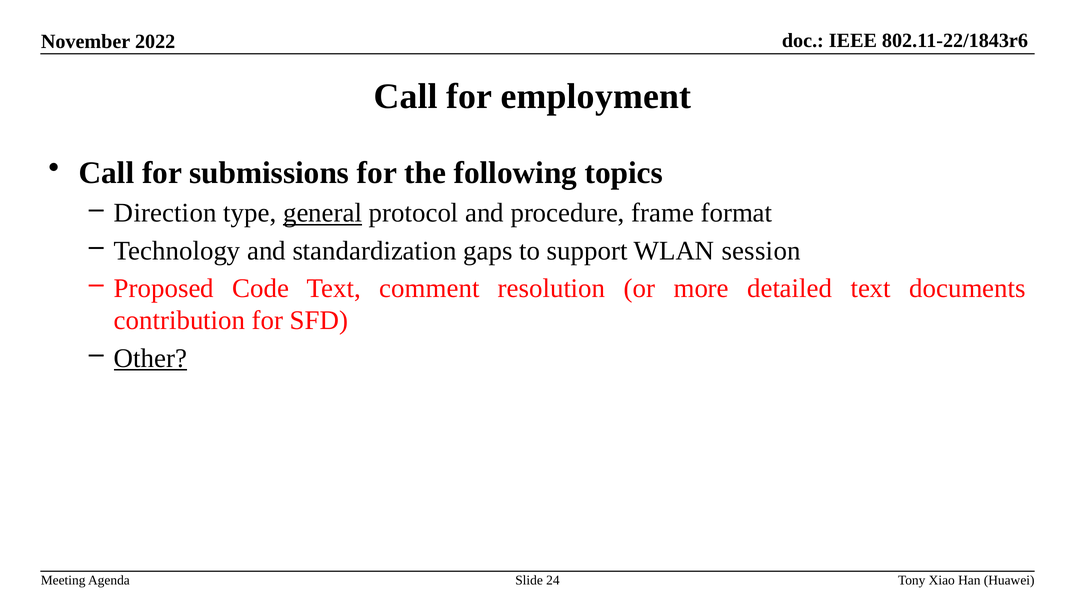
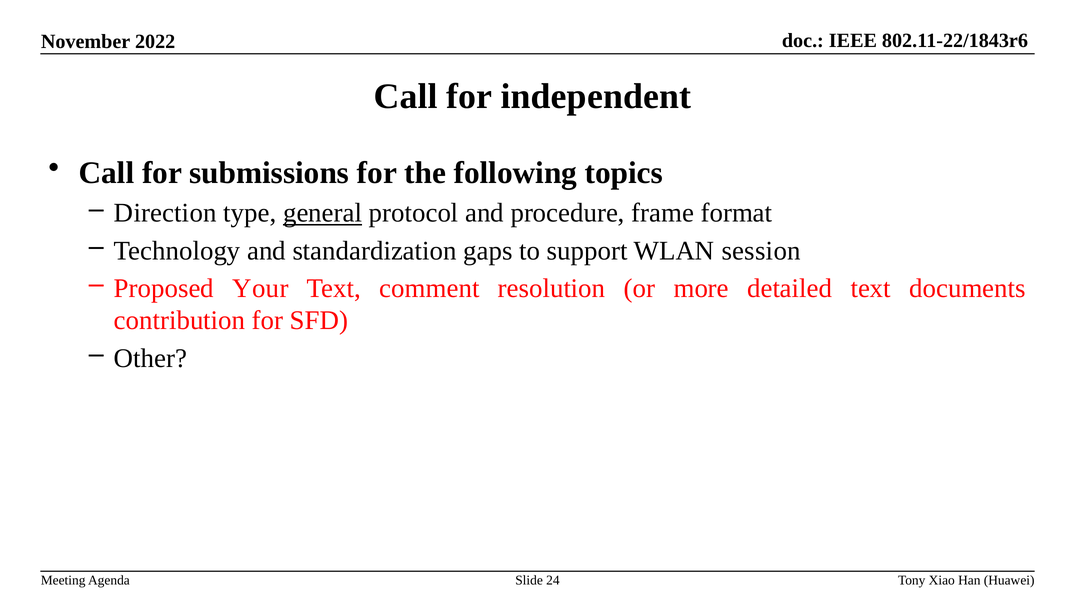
employment: employment -> independent (596, 97)
Code: Code -> Your (261, 288)
Other underline: present -> none (150, 358)
